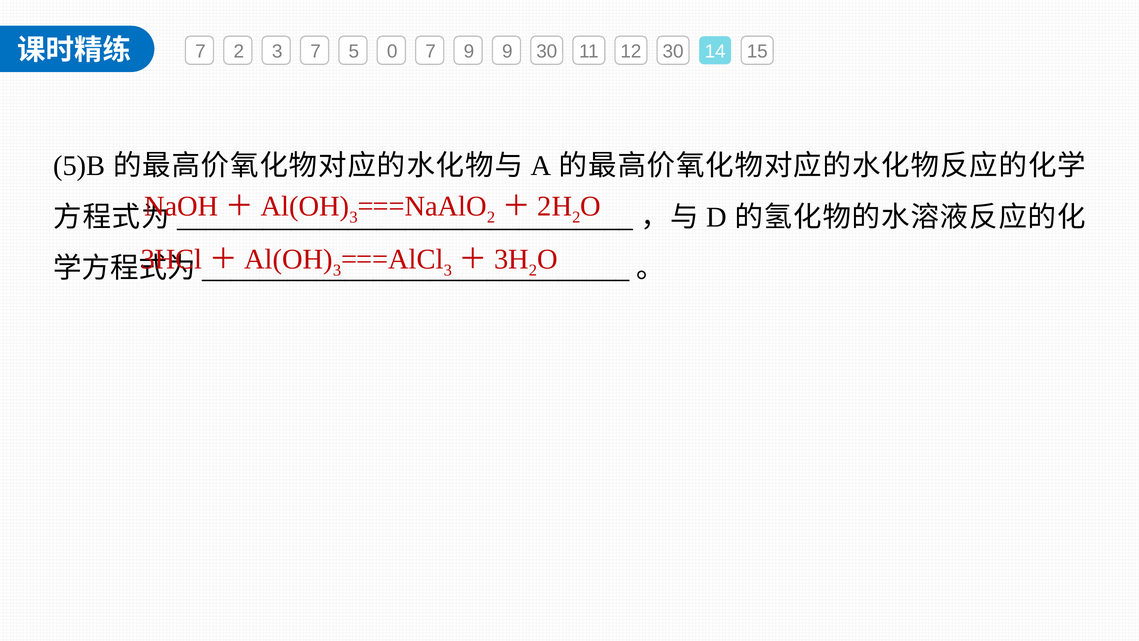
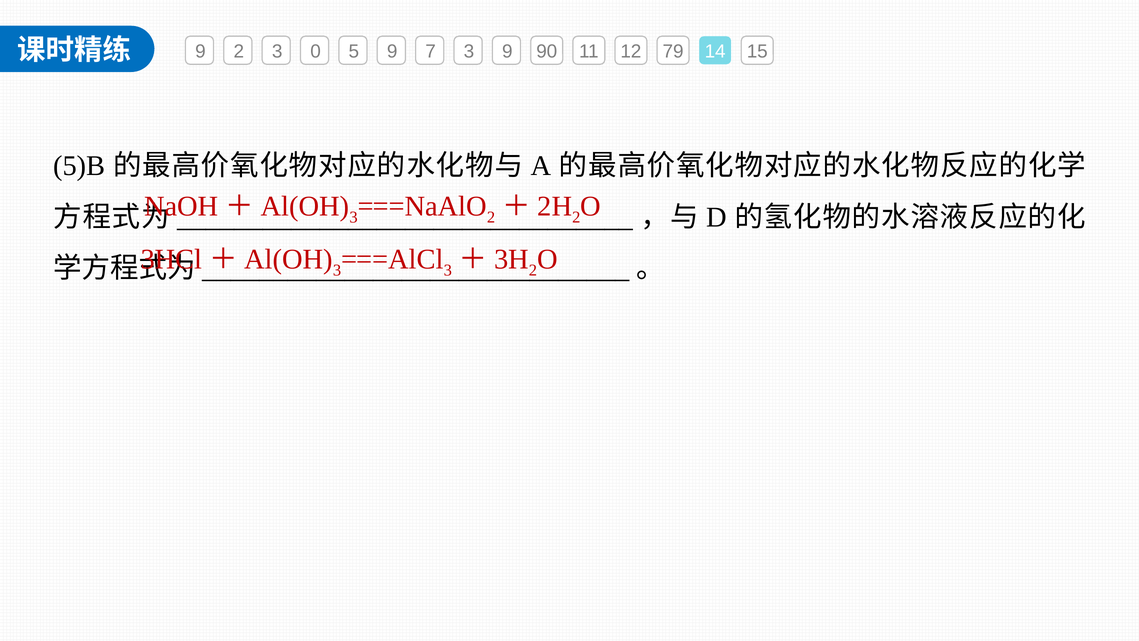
7: 7 -> 9 (200, 52)
3 7: 7 -> 0 (316, 52)
5 0: 0 -> 9 (392, 52)
7 9: 9 -> 3 (469, 52)
9 30: 30 -> 90 (547, 52)
12 30: 30 -> 79 (673, 52)
